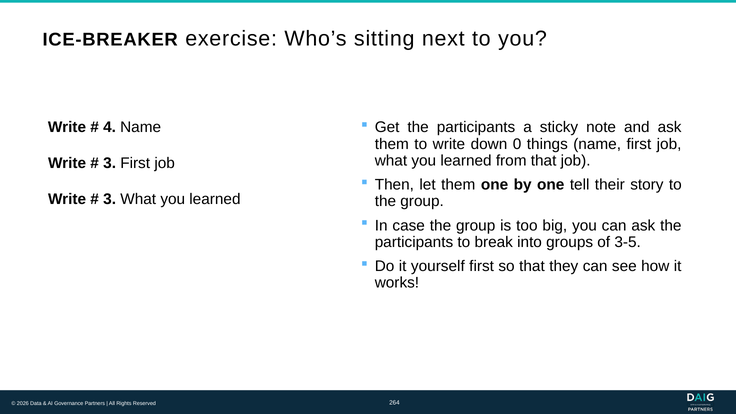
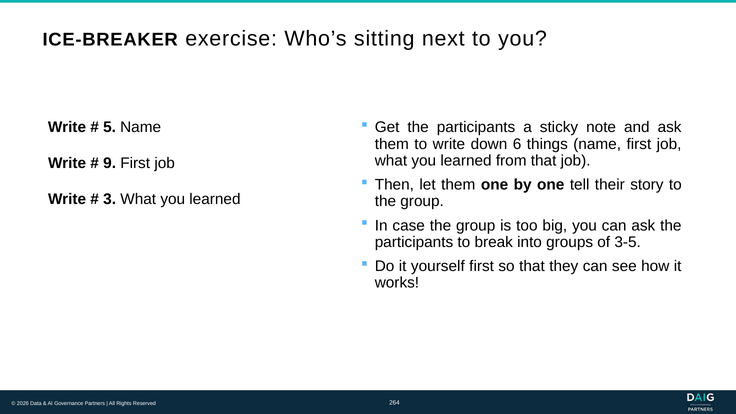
4: 4 -> 5 (110, 127)
0: 0 -> 6 (517, 144)
3: 3 -> 9 (110, 163)
